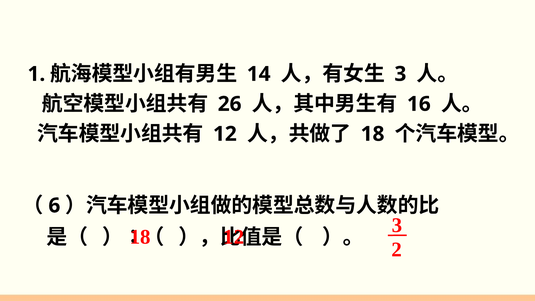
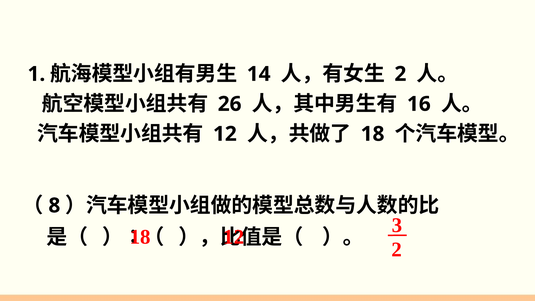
3: 3 -> 2 (400, 74)
6: 6 -> 8 (54, 206)
